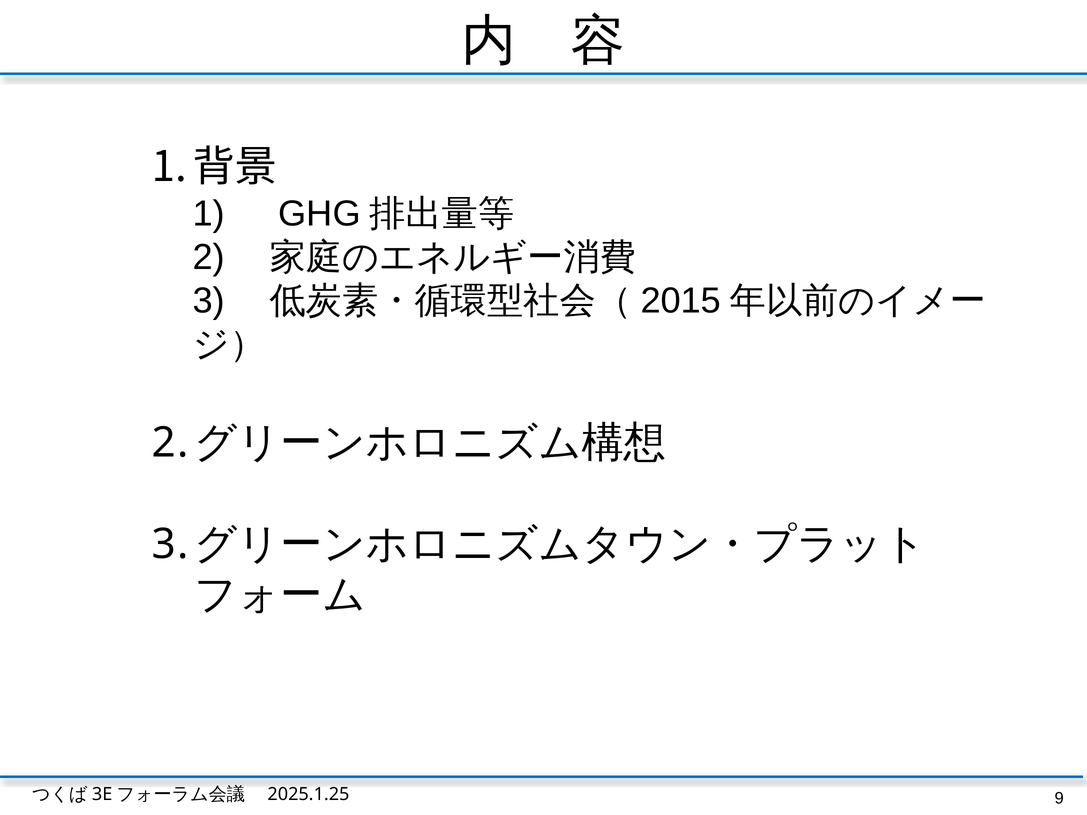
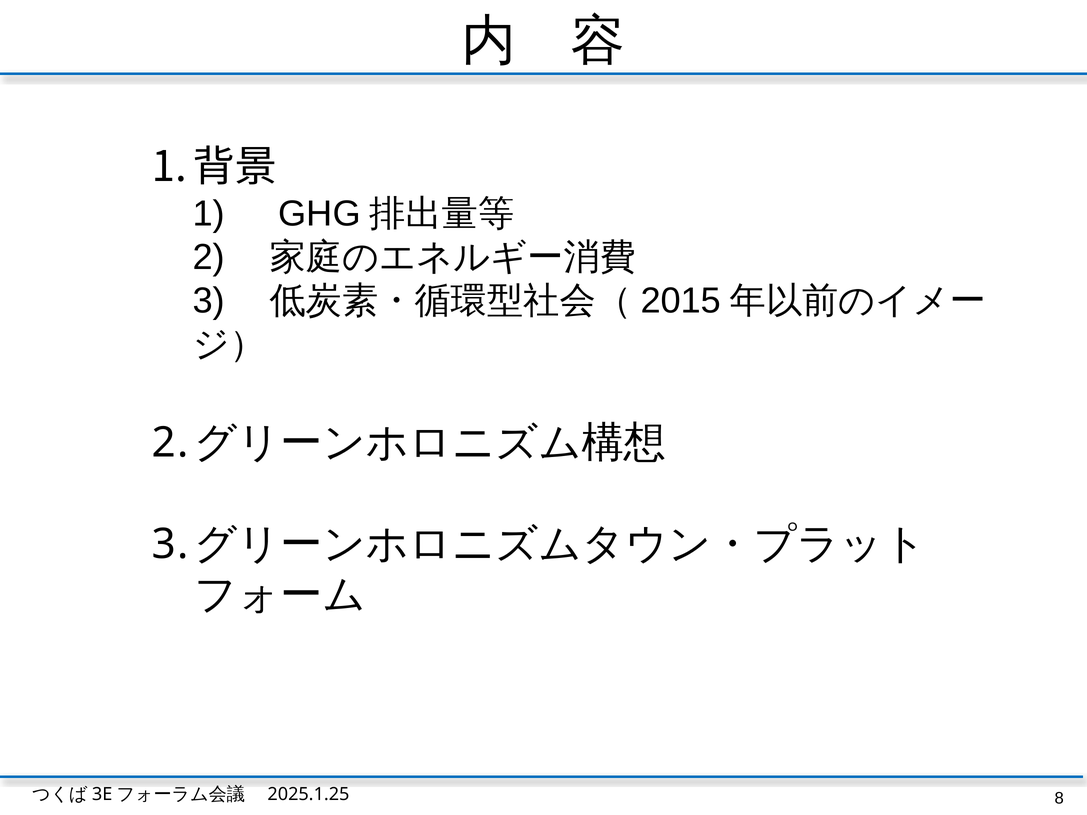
9: 9 -> 8 (1059, 799)
